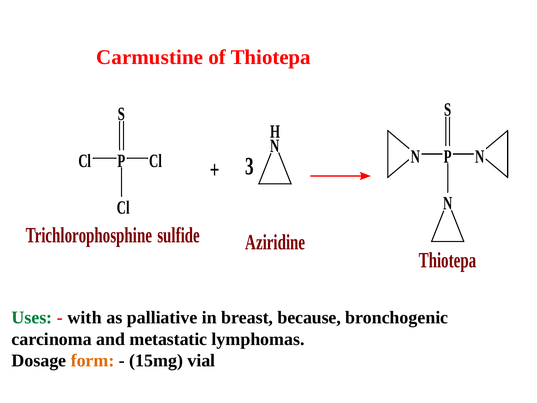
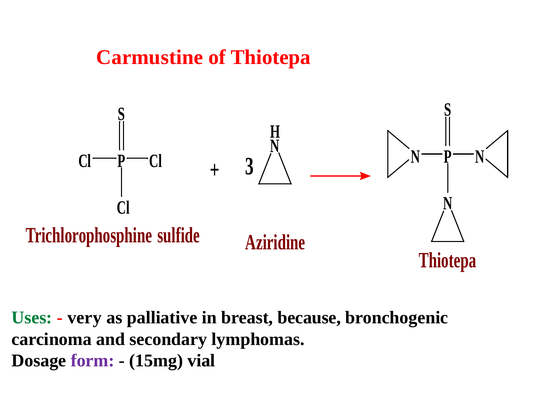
with: with -> very (85, 317)
metastatic: metastatic -> secondary (168, 339)
form colour: orange -> purple (93, 360)
